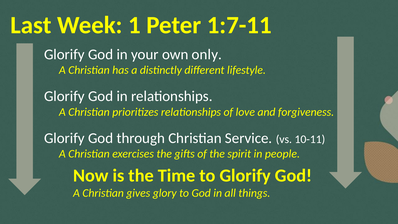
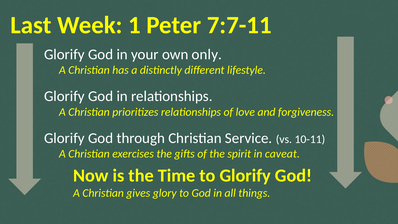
1:7-11: 1:7-11 -> 7:7-11 (239, 25)
people: people -> caveat (282, 154)
